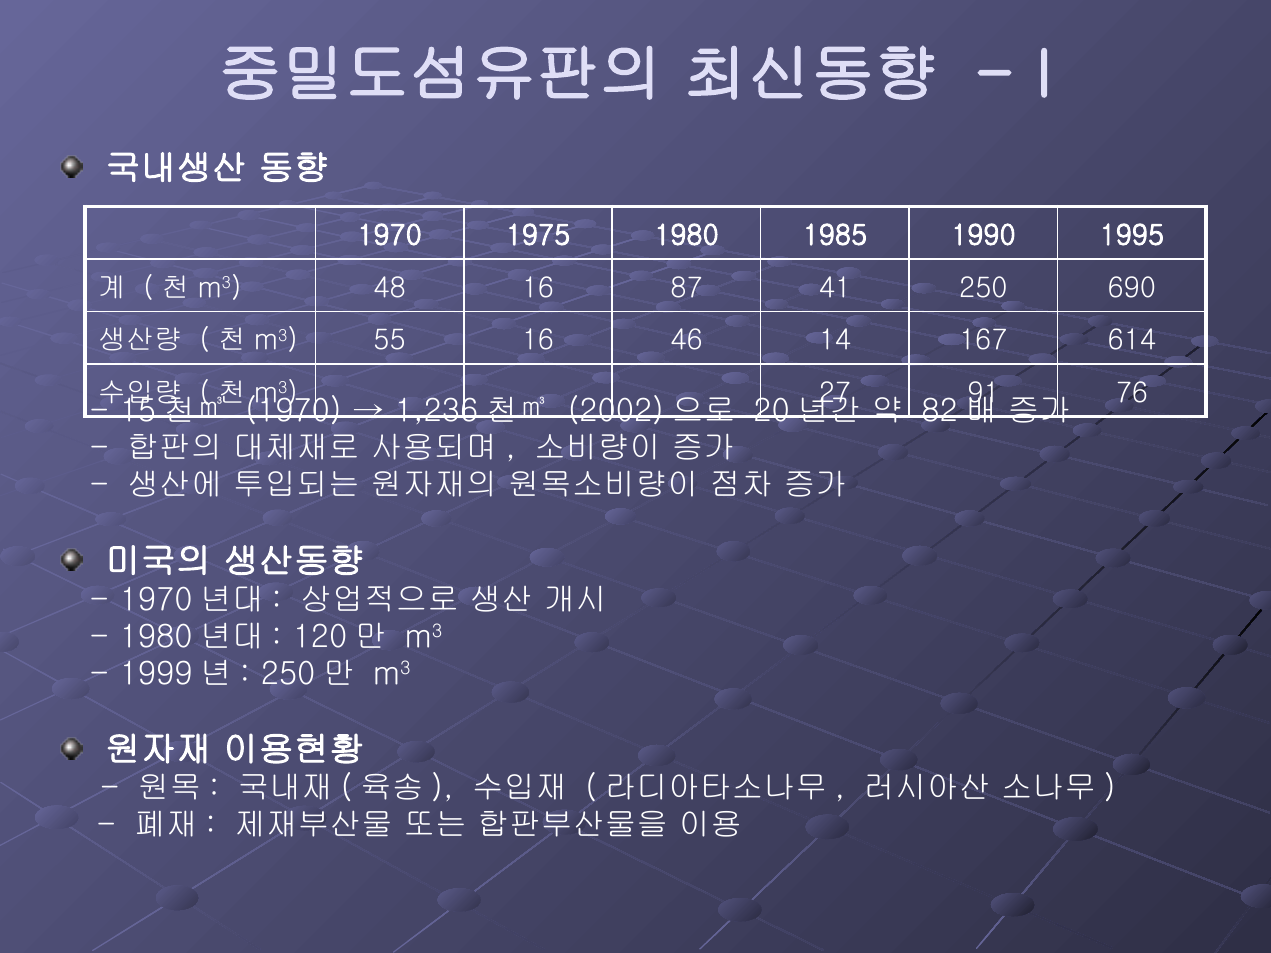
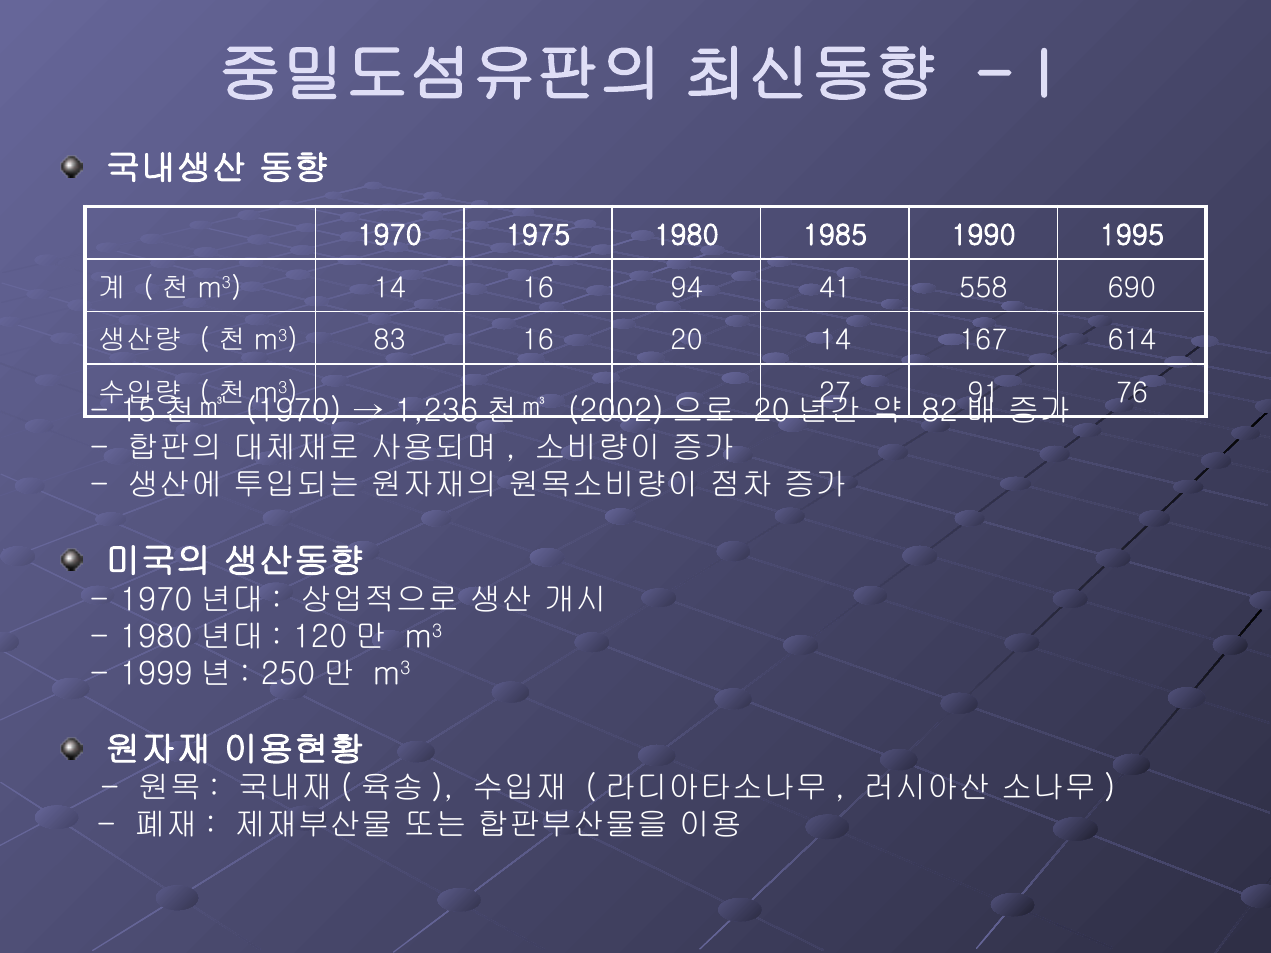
m3 48: 48 -> 14 (390, 288)
87: 87 -> 94 (687, 288)
250: 250 -> 558 (983, 288)
55: 55 -> 83 (390, 341)
46: 46 -> 20 (687, 341)
